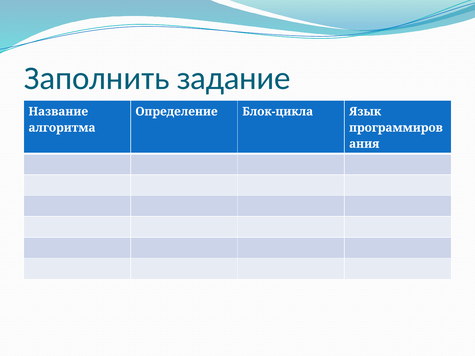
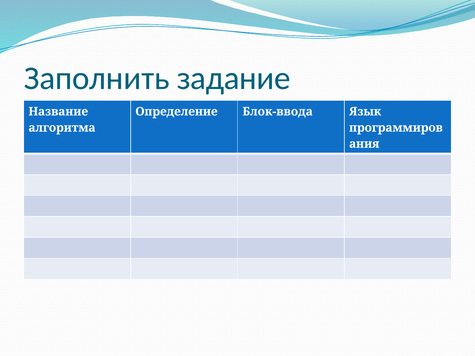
Блок-цикла: Блок-цикла -> Блок-ввода (278, 112)
